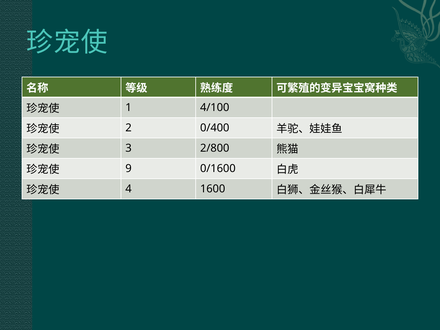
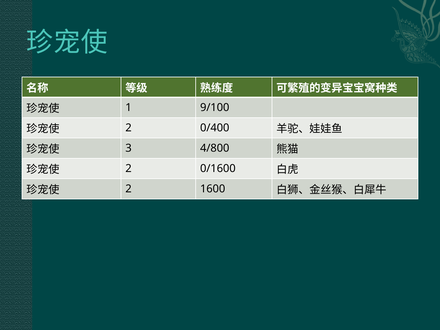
4/100: 4/100 -> 9/100 (215, 108)
2/800: 2/800 -> 4/800 (215, 148)
9: 9 -> 2 (129, 169)
4: 4 -> 2 (129, 189)
